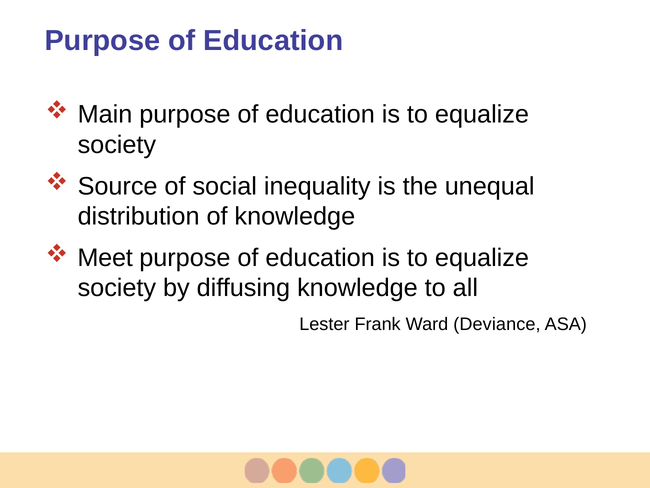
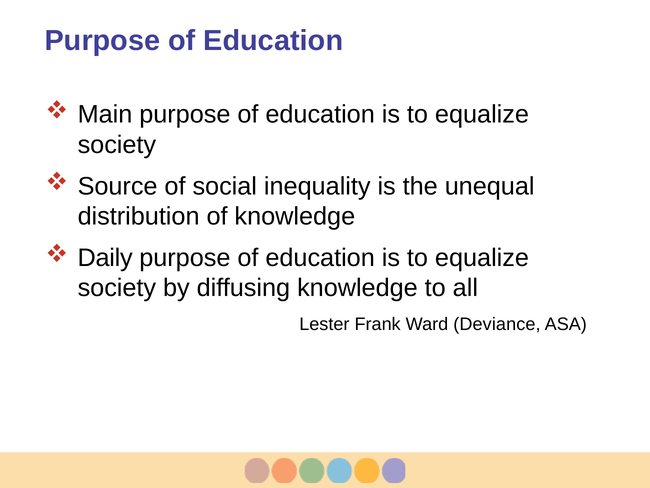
Meet: Meet -> Daily (105, 257)
